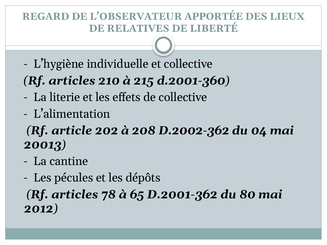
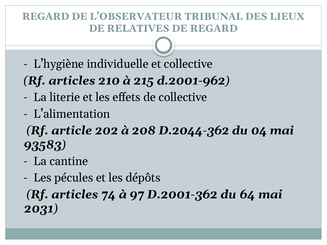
APPORTÉE: APPORTÉE -> TRIBUNAL (214, 16)
DE LIBERTÉ: LIBERTÉ -> REGARD (214, 28)
d.2001-360: d.2001-360 -> d.2001-962 (191, 81)
D.2002-362: D.2002-362 -> D.2044-362 (194, 131)
20013: 20013 -> 93583 (43, 145)
78: 78 -> 74 (108, 195)
65: 65 -> 97 (137, 195)
80: 80 -> 64 (247, 195)
2012: 2012 -> 2031 (39, 209)
